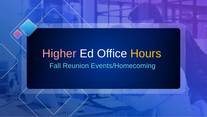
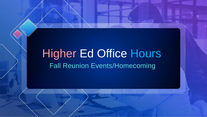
Hours colour: yellow -> light blue (146, 53)
